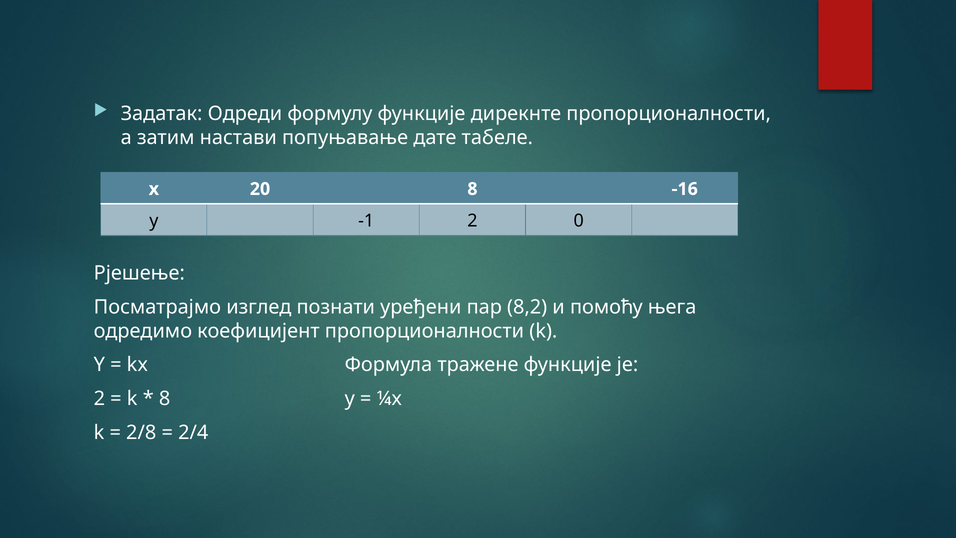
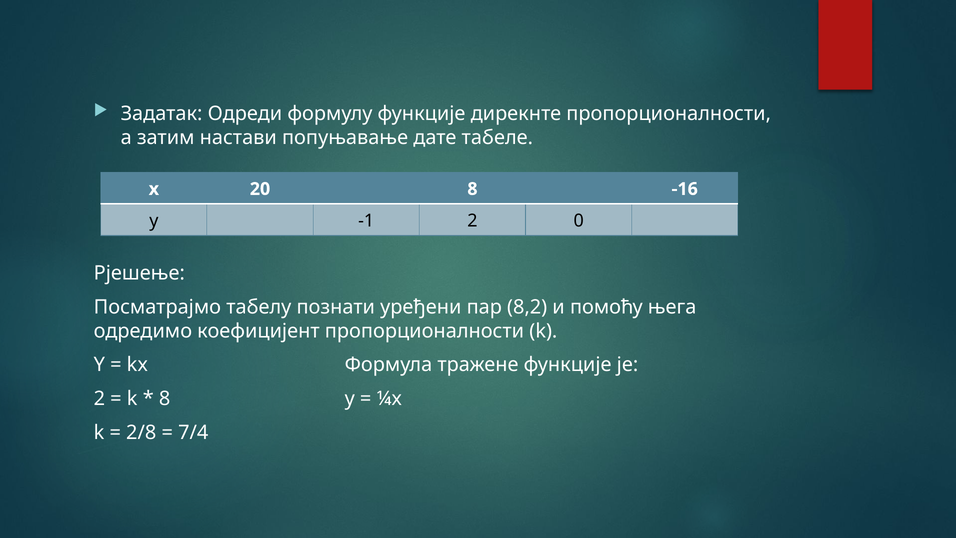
изглед: изглед -> табелу (259, 307)
2/4: 2/4 -> 7/4 (193, 433)
